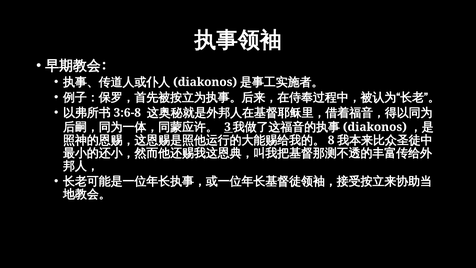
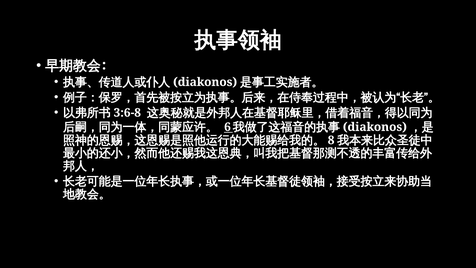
3: 3 -> 6 (227, 127)
